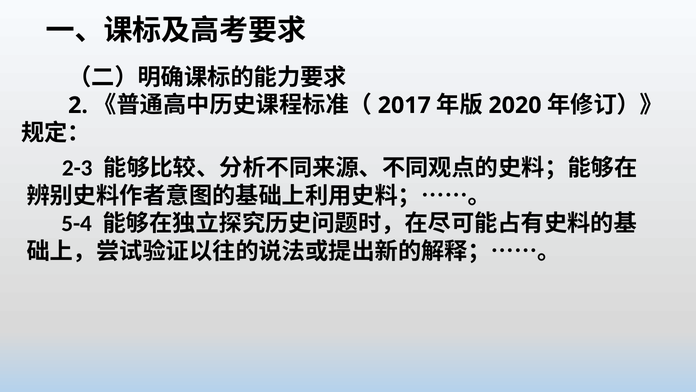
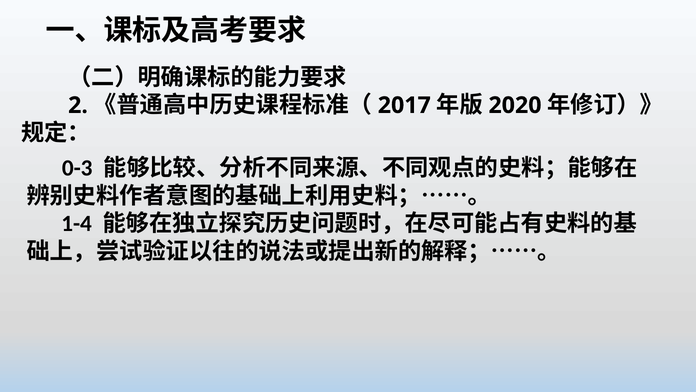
2-3: 2-3 -> 0-3 (77, 168)
5-4: 5-4 -> 1-4 (77, 224)
